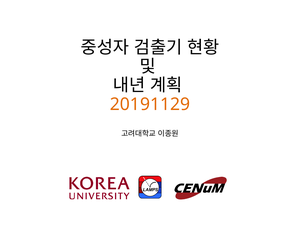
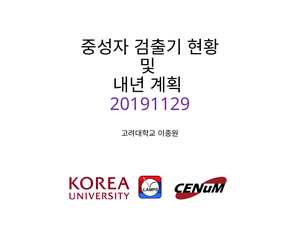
20191129 colour: orange -> purple (150, 104)
